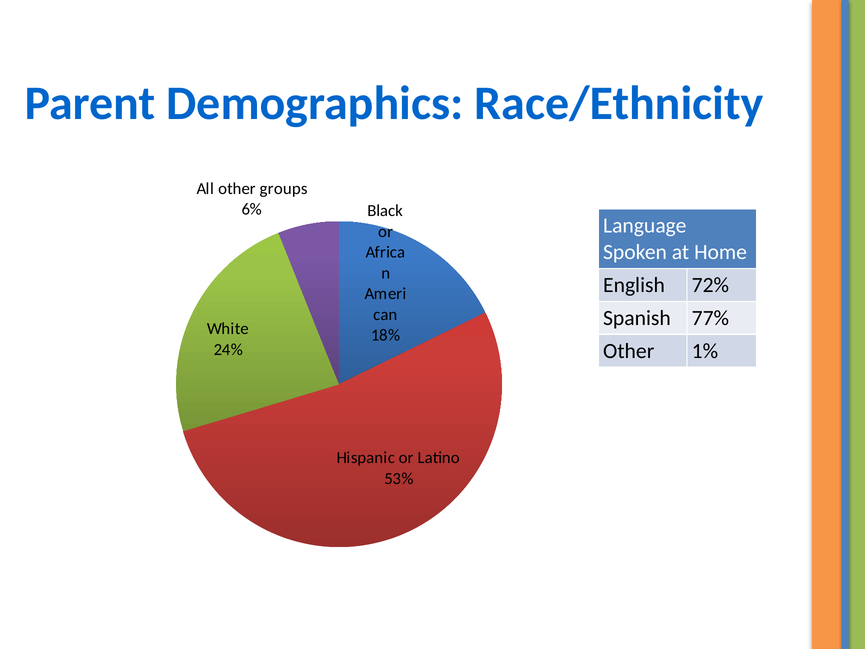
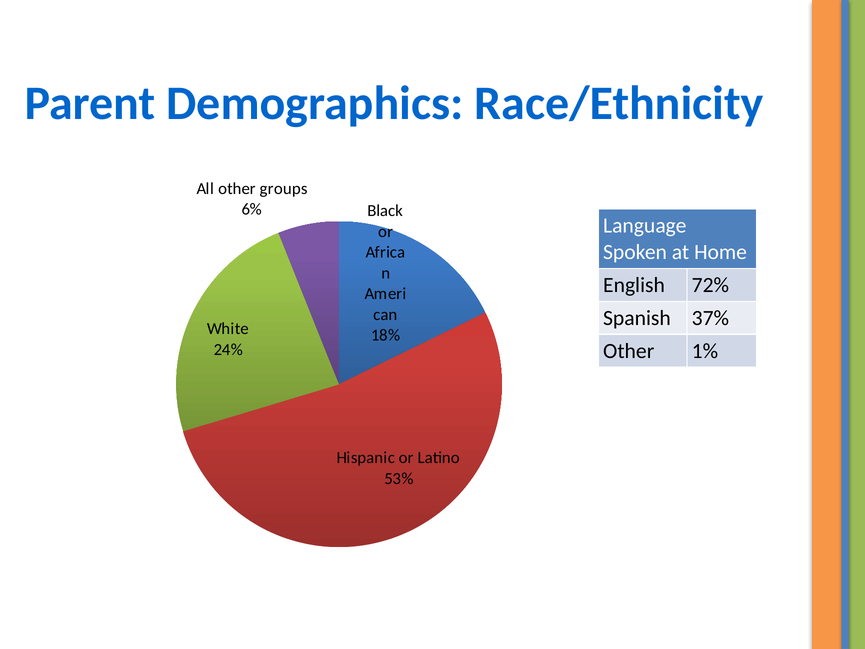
77%: 77% -> 37% (710, 318)
